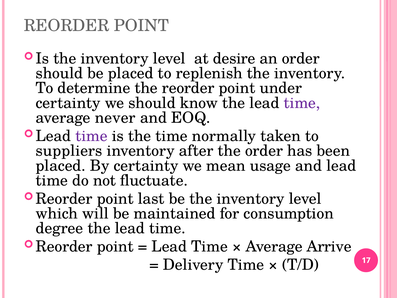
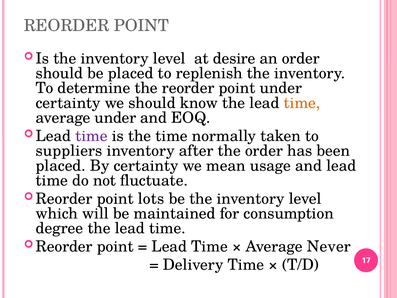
time colour: purple -> orange (302, 103)
average never: never -> under (115, 118)
last: last -> lots (151, 198)
Arrive: Arrive -> Never (329, 246)
